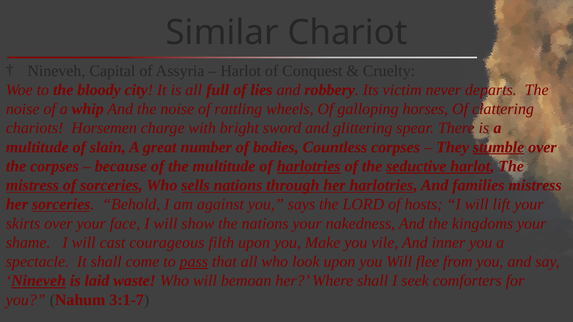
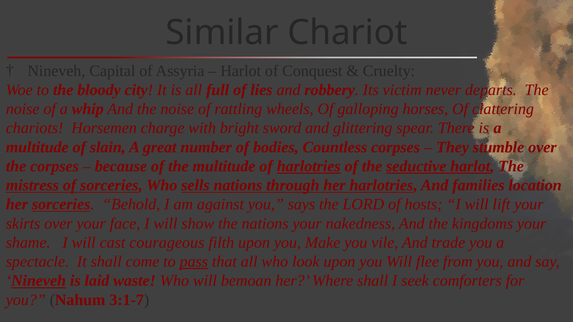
stumble underline: present -> none (499, 147)
families mistress: mistress -> location (535, 185)
inner: inner -> trade (448, 243)
